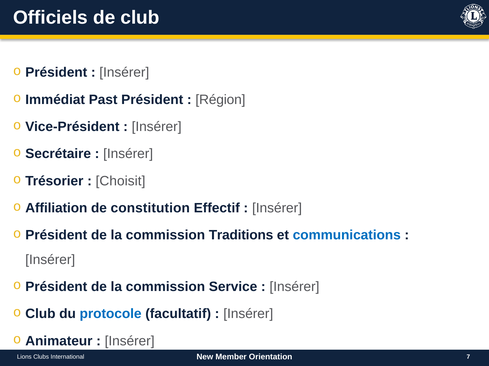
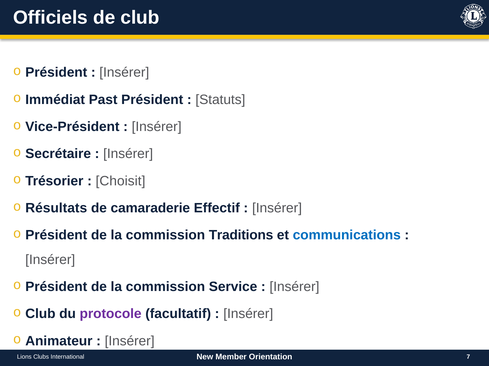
Région: Région -> Statuts (220, 100)
Affiliation: Affiliation -> Résultats (56, 208)
constitution: constitution -> camaraderie (150, 208)
protocole colour: blue -> purple (111, 314)
